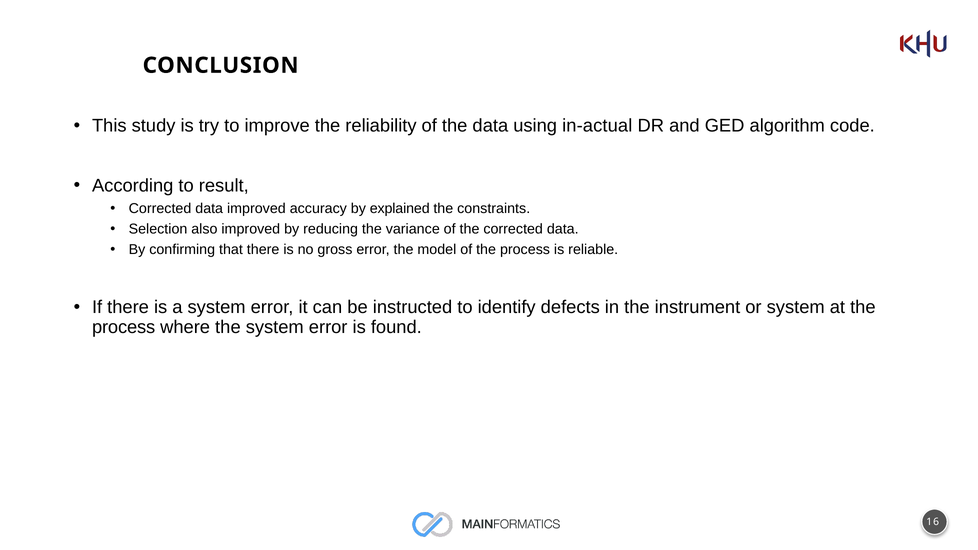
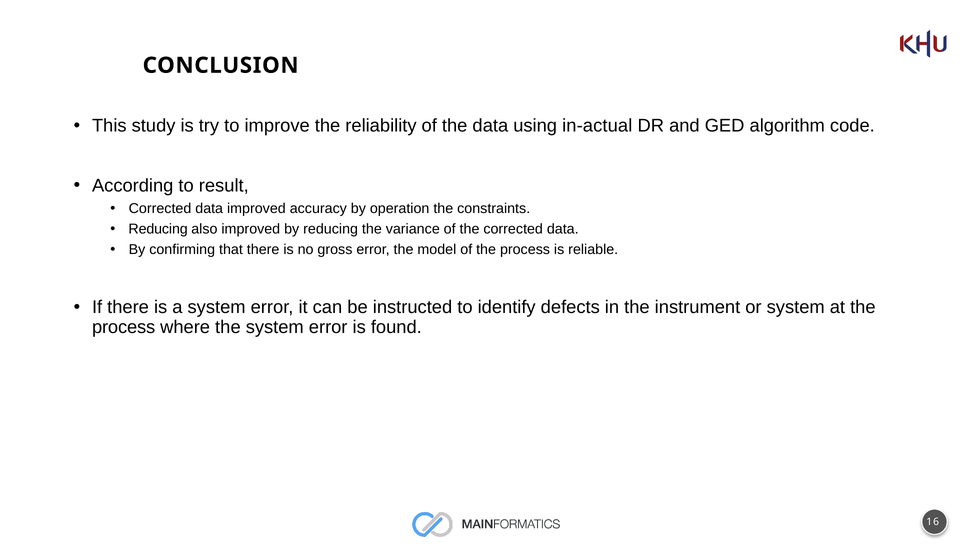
explained: explained -> operation (400, 208)
Selection: Selection -> Reducing (158, 229)
